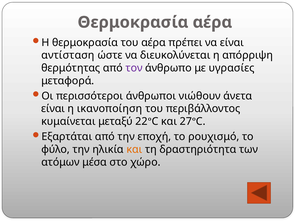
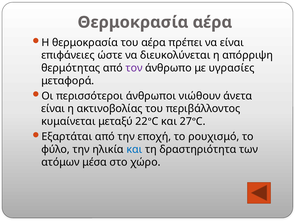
αντίσταση: αντίσταση -> επιφάνειες (68, 55)
ικανοποίηση: ικανοποίηση -> ακτινοβολίας (110, 109)
και colour: orange -> blue (134, 150)
